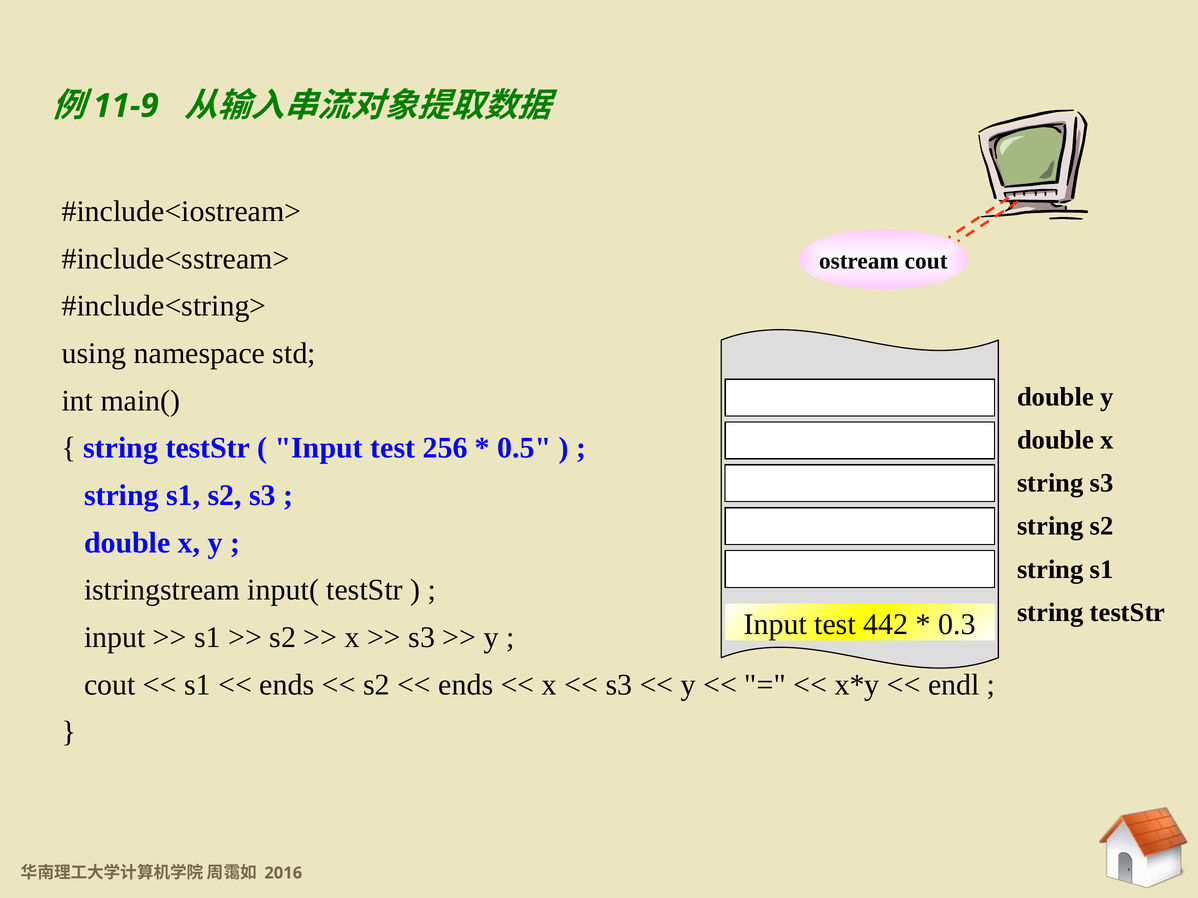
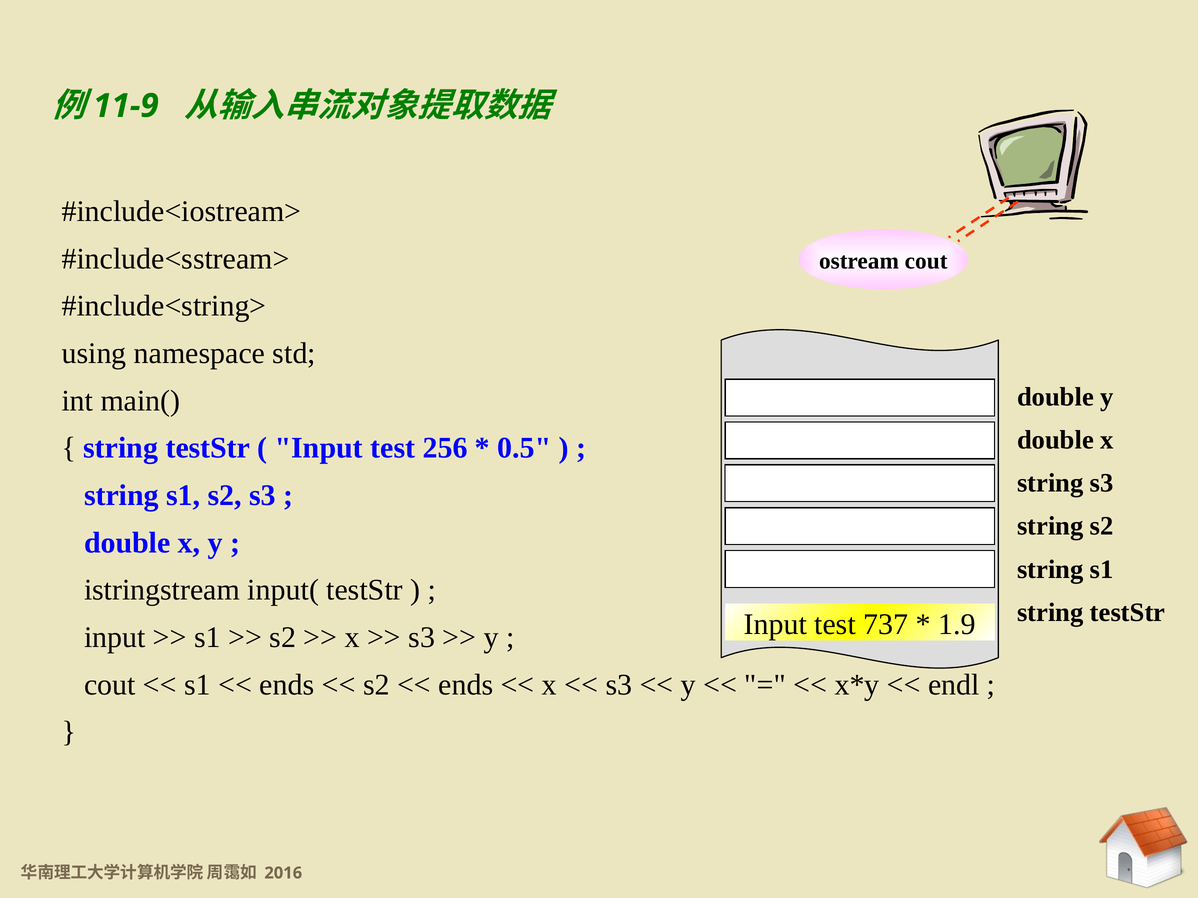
442: 442 -> 737 (886, 624)
0.3: 0.3 -> 1.9 (957, 624)
